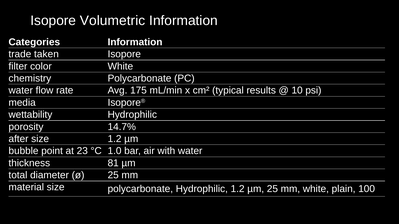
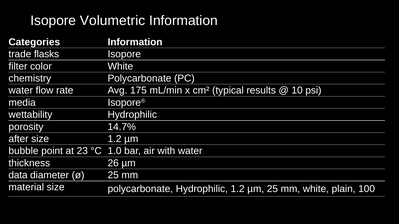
taken: taken -> flasks (47, 54)
81: 81 -> 26 (113, 163)
total: total -> data (18, 175)
